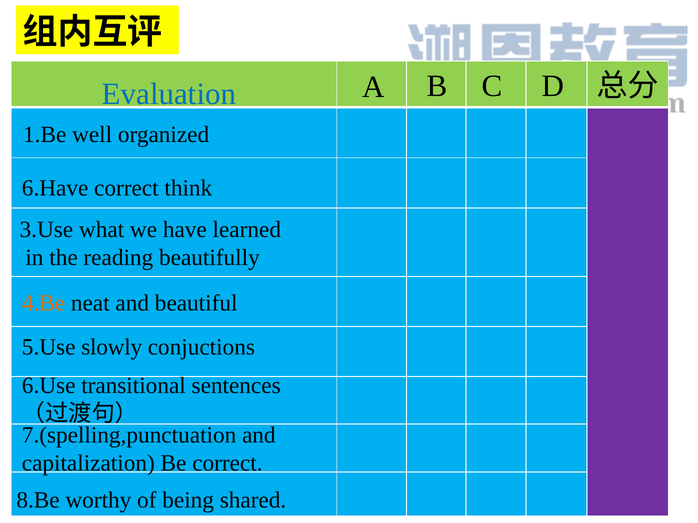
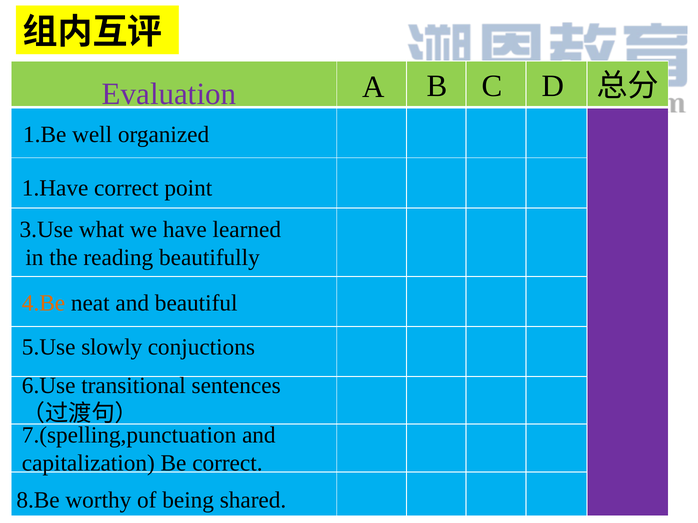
Evaluation colour: blue -> purple (169, 94)
6.Have: 6.Have -> 1.Have (55, 188)
think: think -> point (188, 188)
